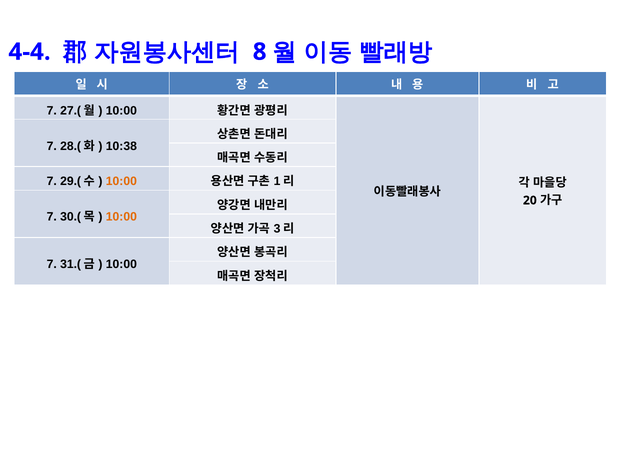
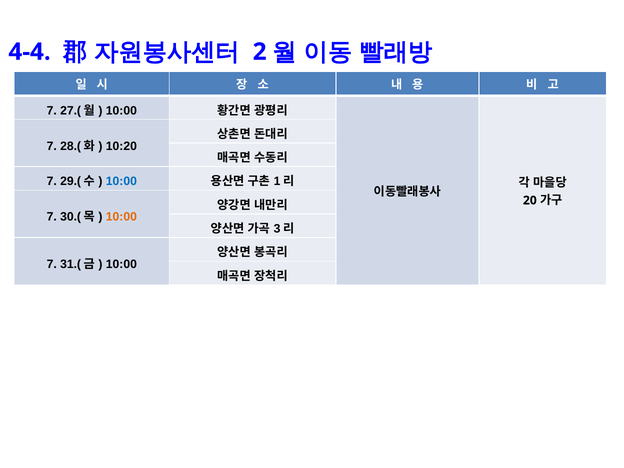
8: 8 -> 2 (260, 52)
10:38: 10:38 -> 10:20 (121, 146)
10:00 colour: orange -> blue (121, 181)
